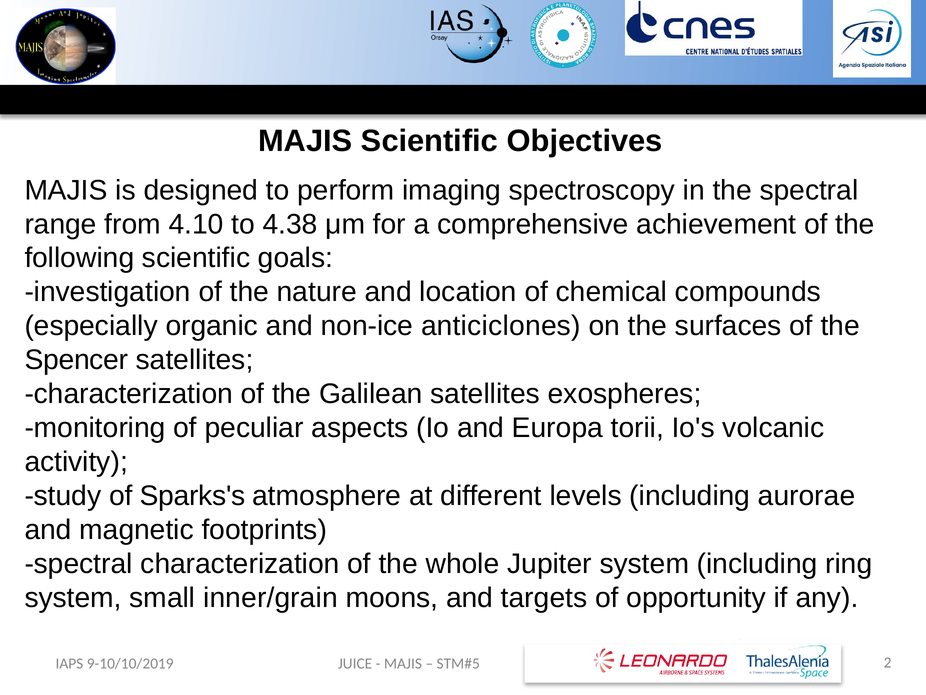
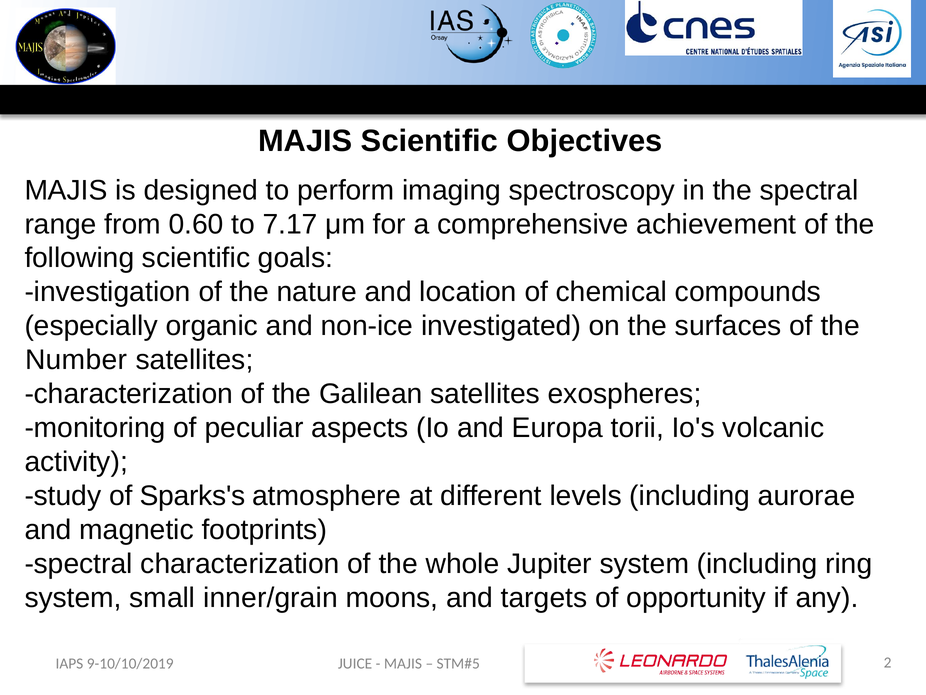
4.10: 4.10 -> 0.60 (196, 224)
4.38: 4.38 -> 7.17 (290, 224)
anticiclones: anticiclones -> investigated (501, 326)
Spencer: Spencer -> Number (76, 360)
